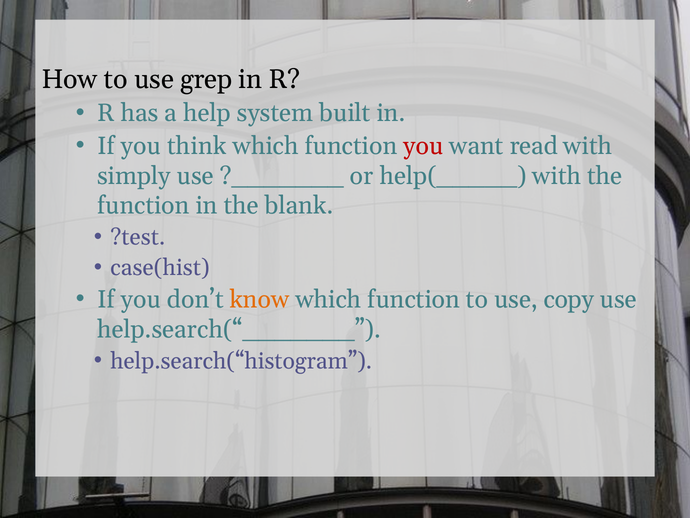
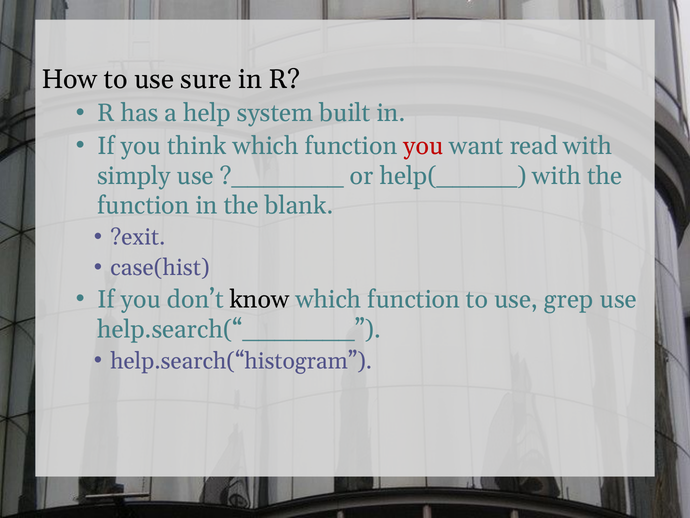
grep: grep -> sure (206, 79)
?test: ?test -> ?exit (138, 237)
know colour: orange -> black (260, 299)
copy: copy -> grep (569, 299)
